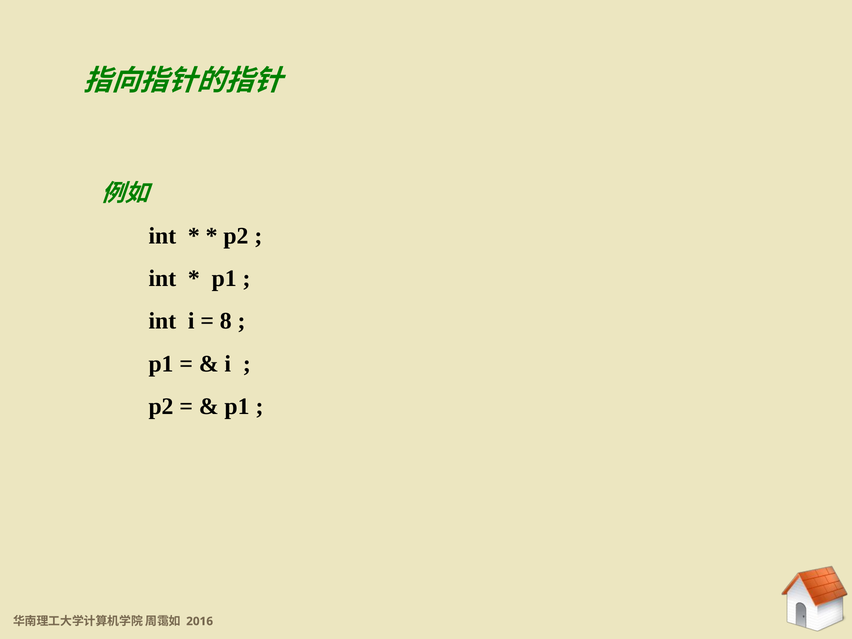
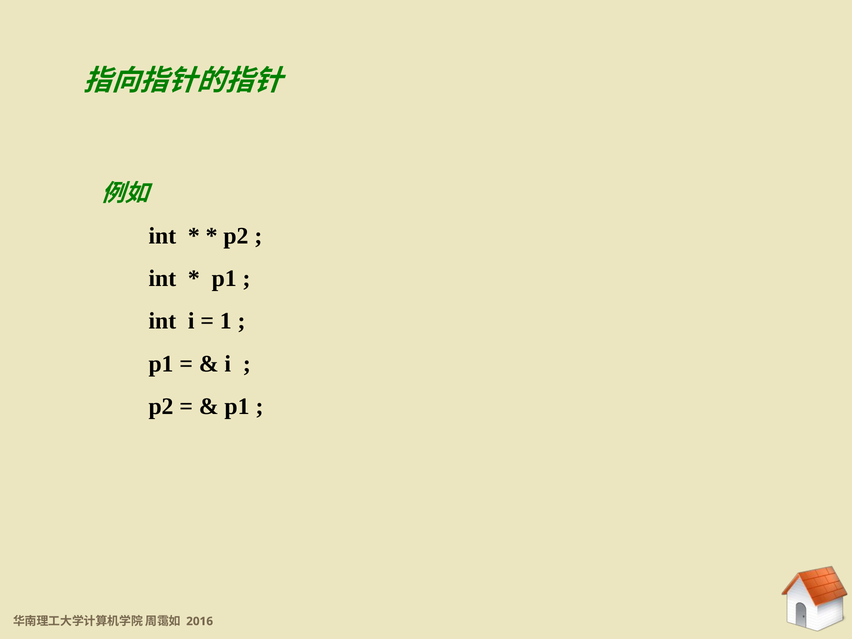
8: 8 -> 1 (226, 321)
